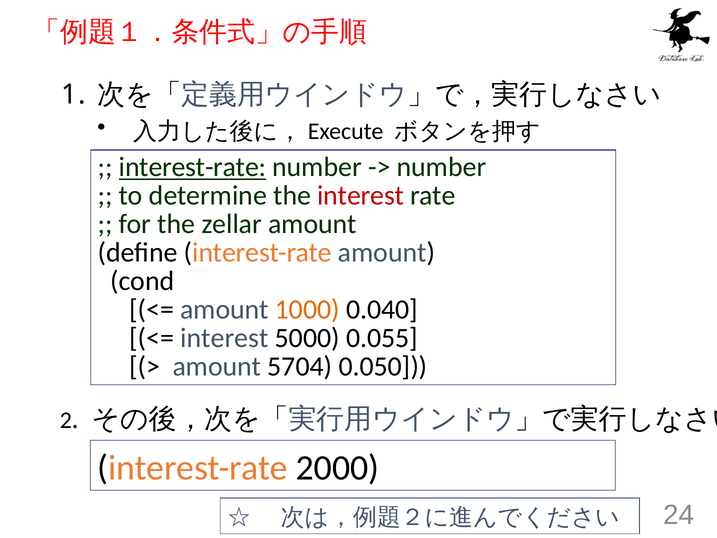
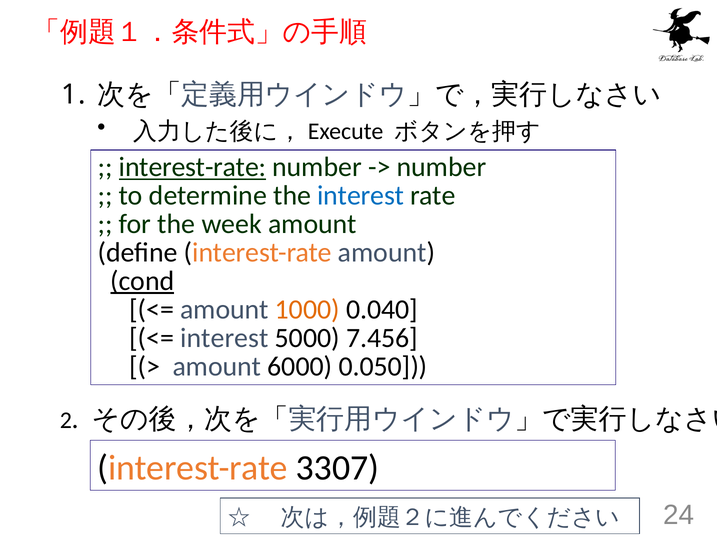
interest colour: red -> blue (361, 196)
zellar: zellar -> week (232, 224)
cond underline: none -> present (142, 281)
0.055: 0.055 -> 7.456 (382, 338)
5704: 5704 -> 6000 (300, 366)
2000: 2000 -> 3307 (337, 468)
